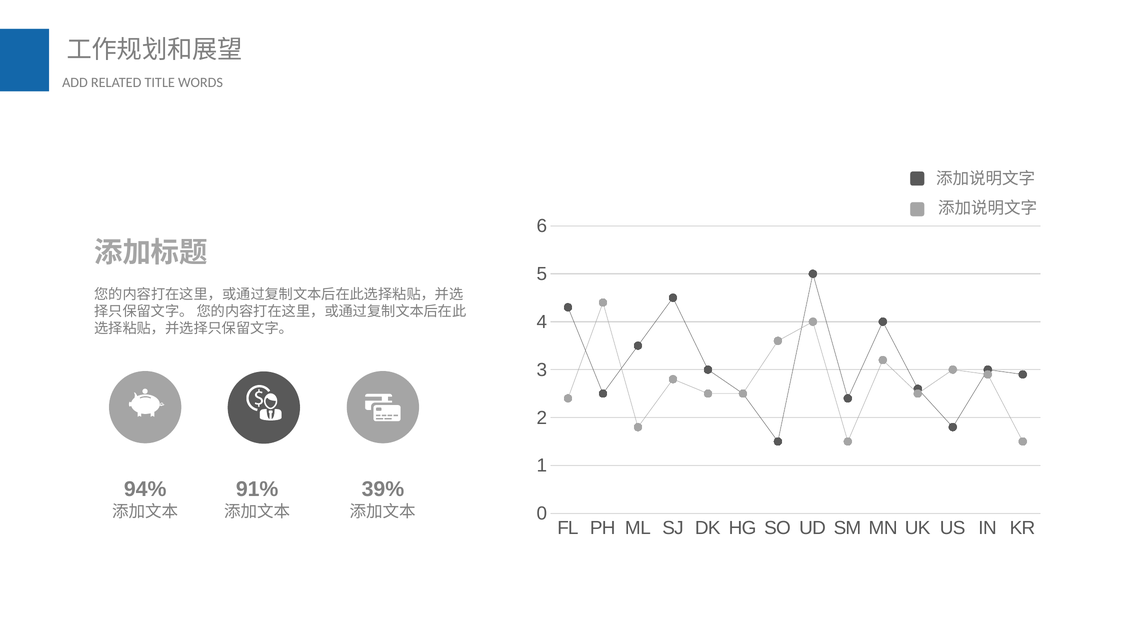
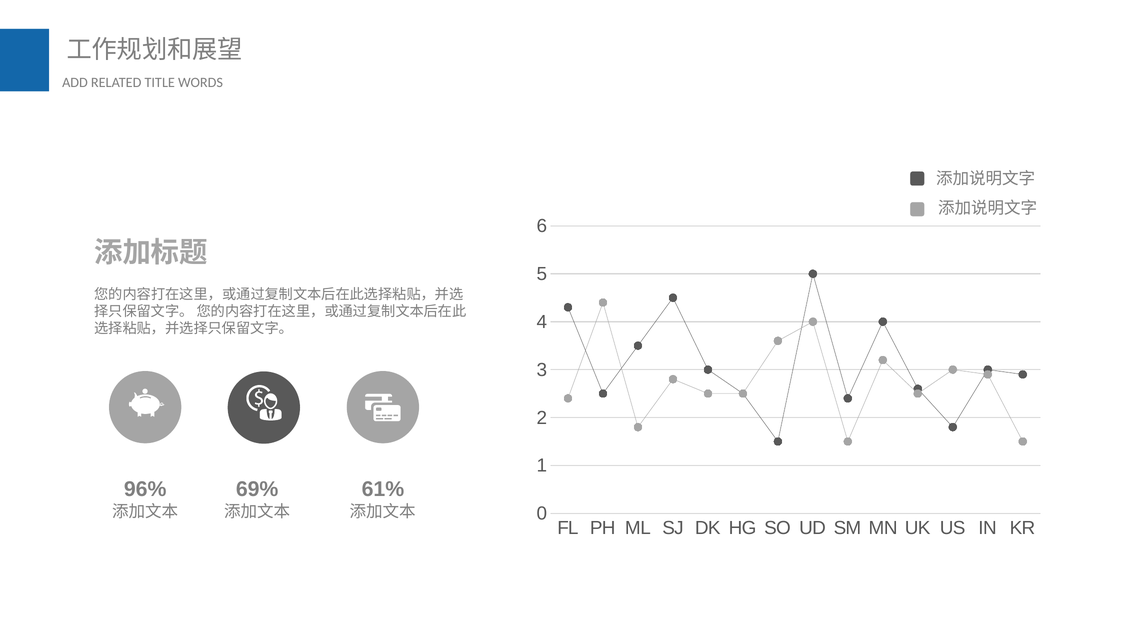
94%: 94% -> 96% (145, 490)
91%: 91% -> 69% (257, 490)
39%: 39% -> 61% (383, 490)
